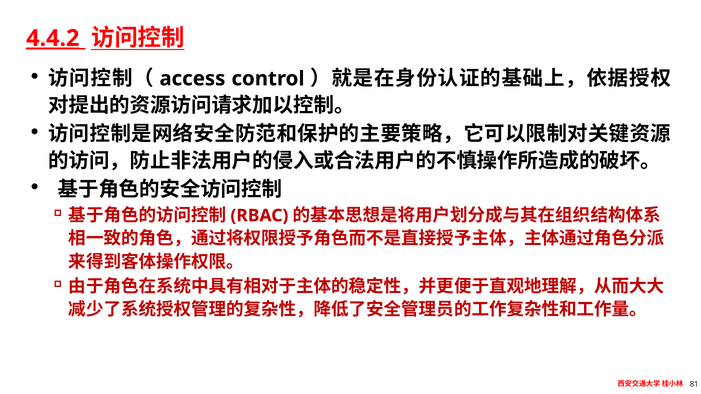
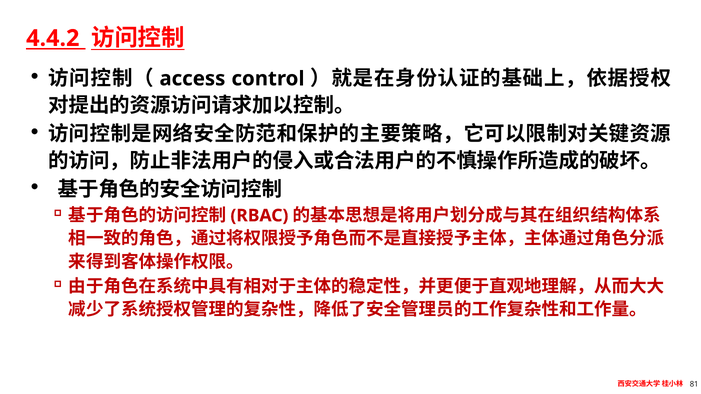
4.4.2 underline: present -> none (53, 38)
